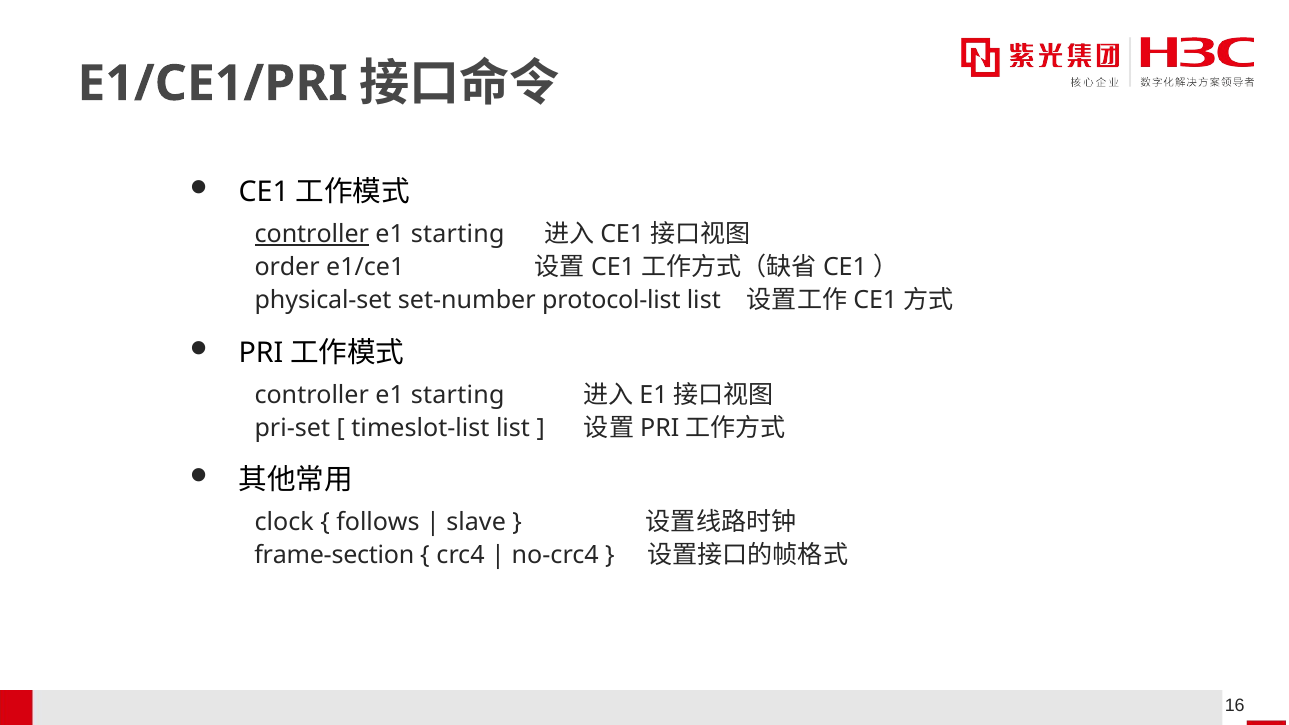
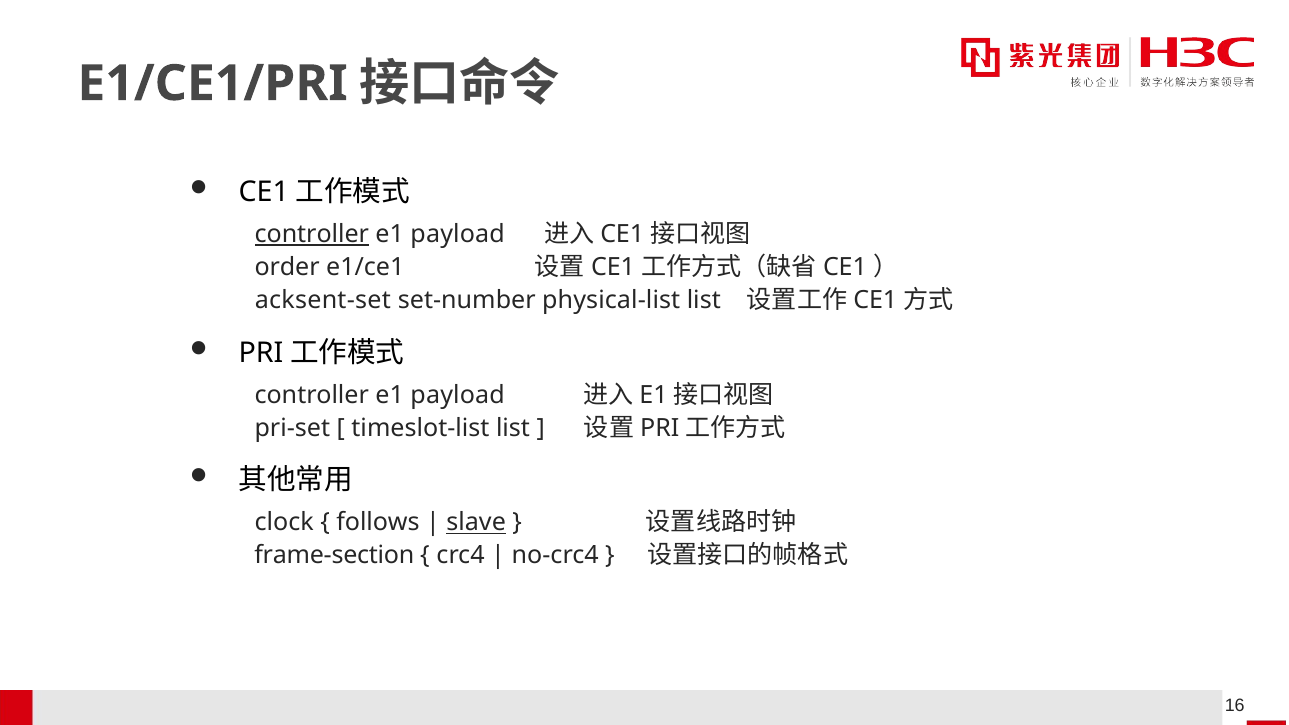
starting: starting -> payload (458, 234)
physical-set: physical-set -> acksent-set (323, 300)
protocol-list: protocol-list -> physical-list (611, 300)
starting: starting -> payload (458, 395)
slave underline: none -> present (476, 523)
